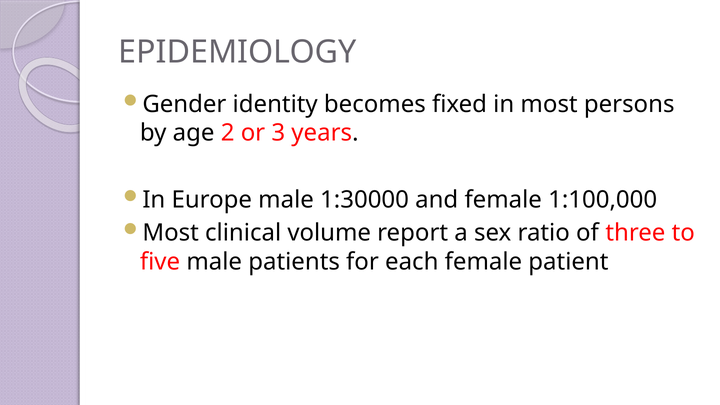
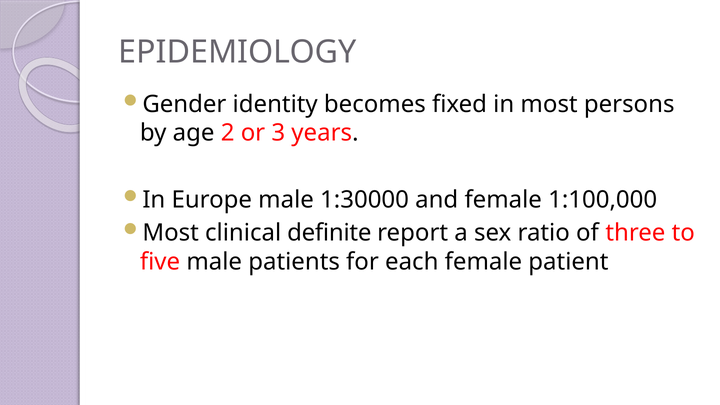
volume: volume -> definite (329, 233)
